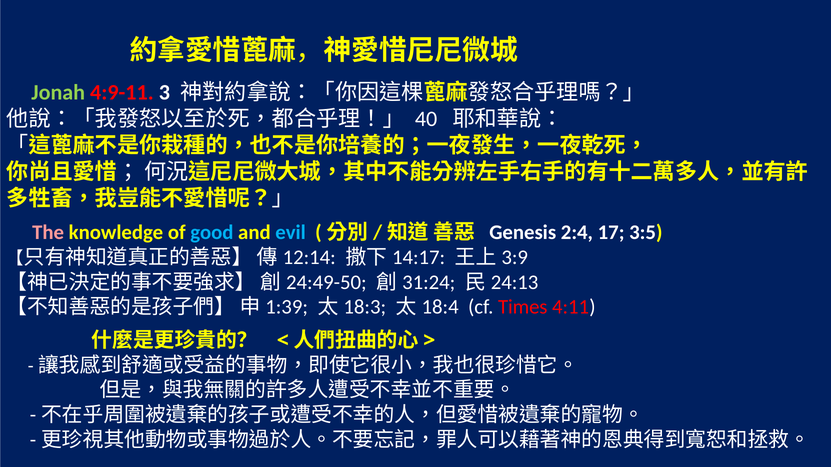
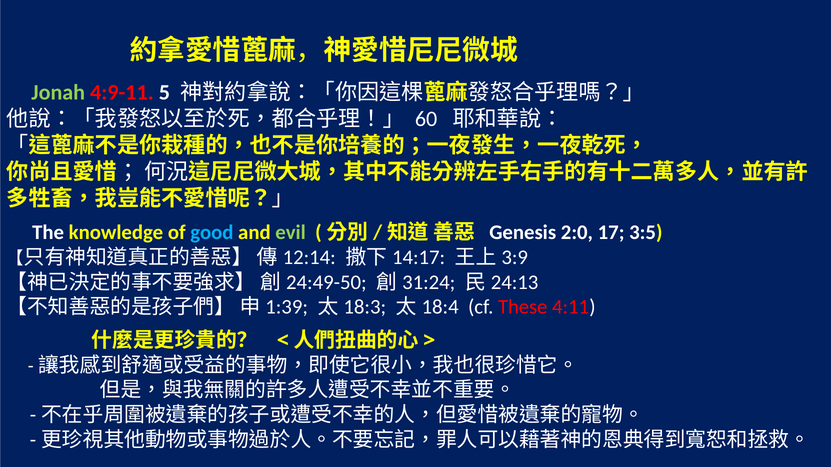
3: 3 -> 5 (164, 93)
40: 40 -> 60 (426, 119)
The colour: pink -> white (48, 233)
evil colour: light blue -> light green (291, 233)
2:4: 2:4 -> 2:0 (577, 233)
Times: Times -> These (523, 307)
